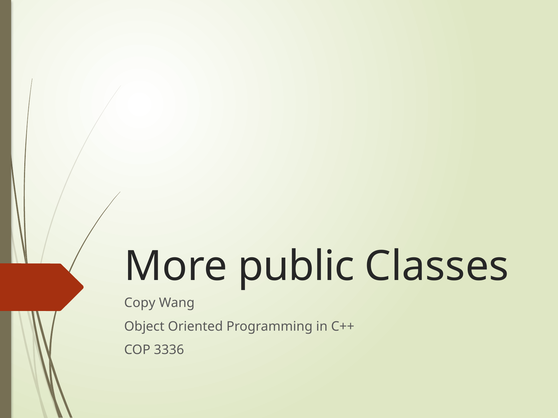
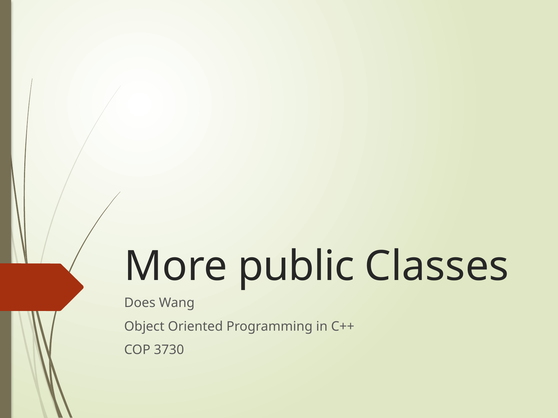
Copy: Copy -> Does (140, 303)
3336: 3336 -> 3730 (169, 350)
